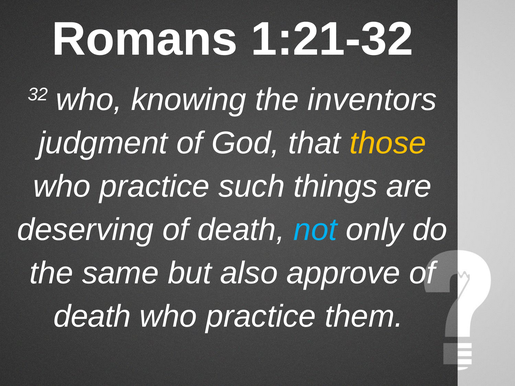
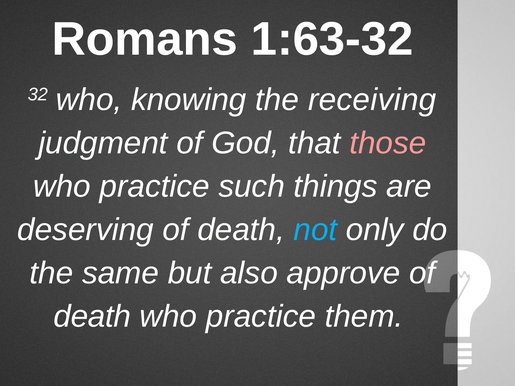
1:21-32: 1:21-32 -> 1:63-32 (332, 39)
inventors: inventors -> receiving (372, 100)
those colour: yellow -> pink (388, 143)
